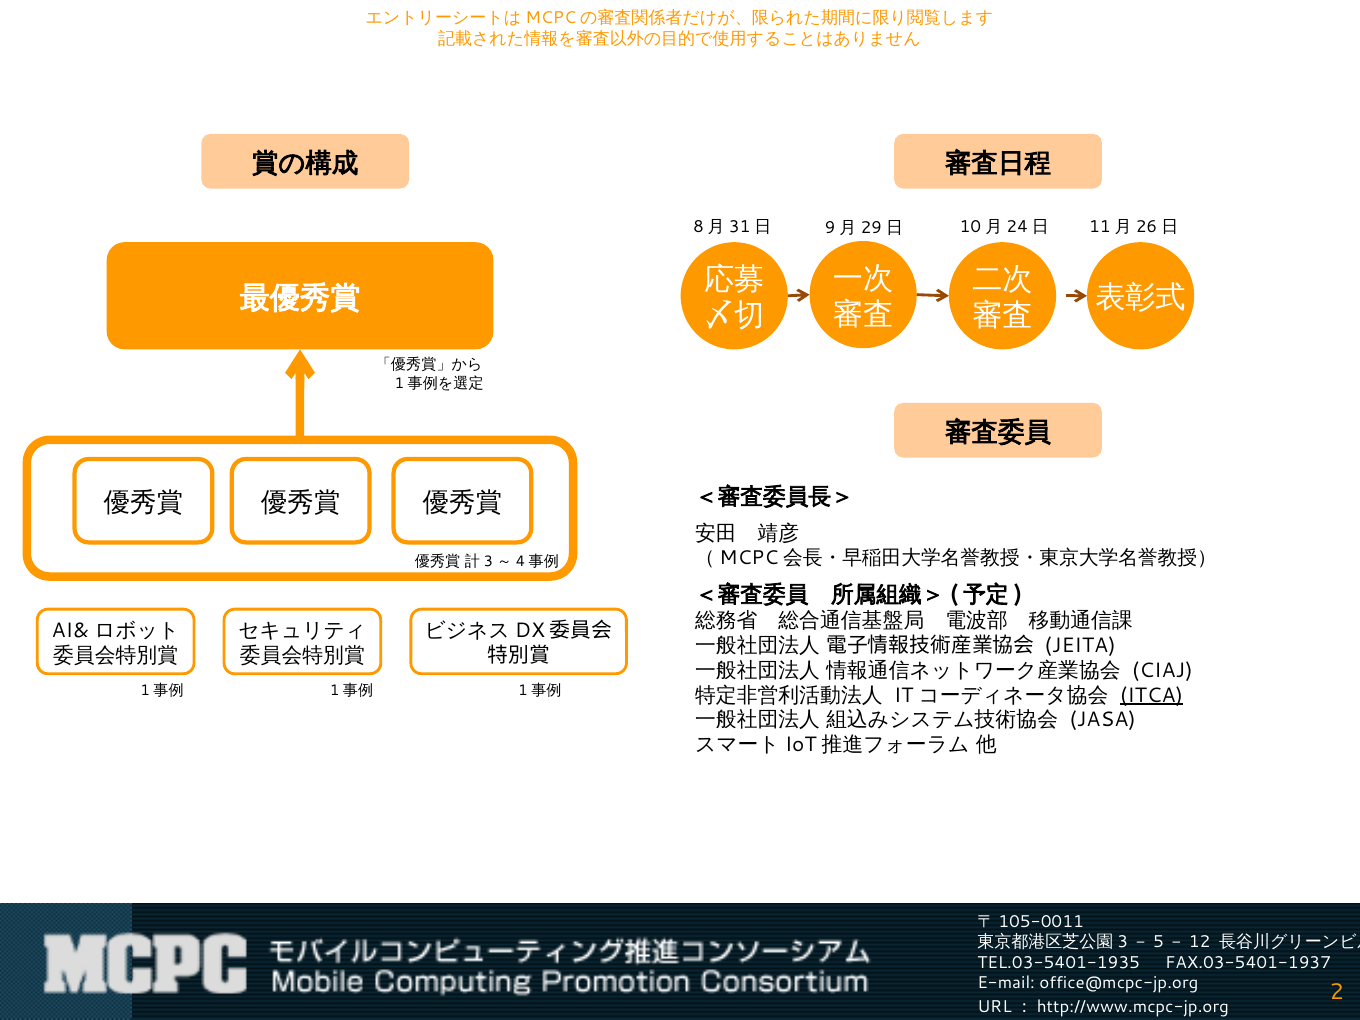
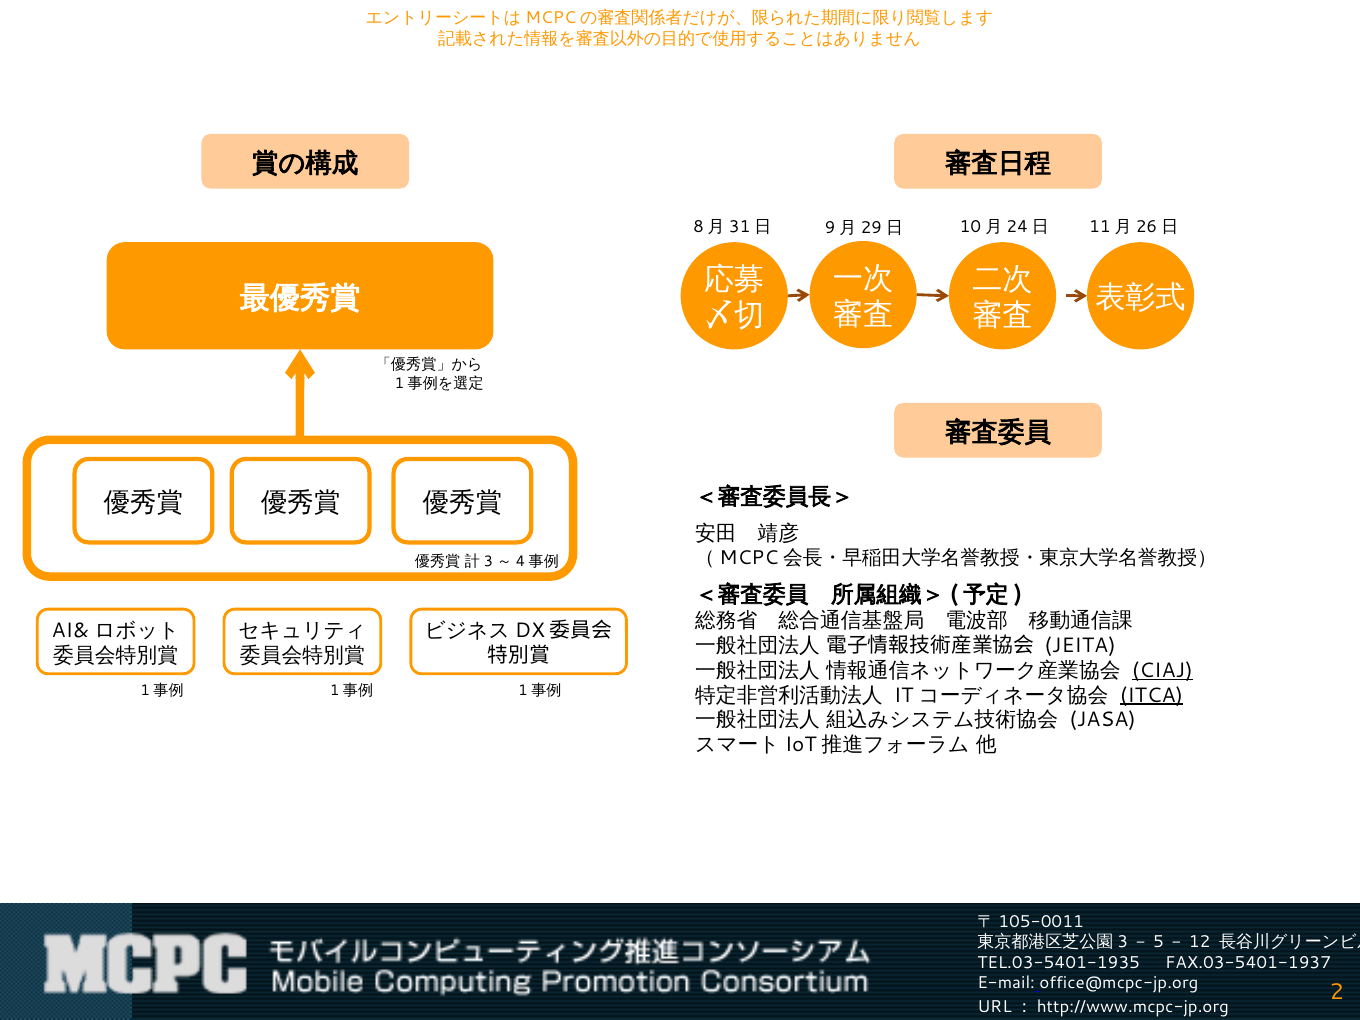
CIAJ underline: none -> present (1162, 670)
